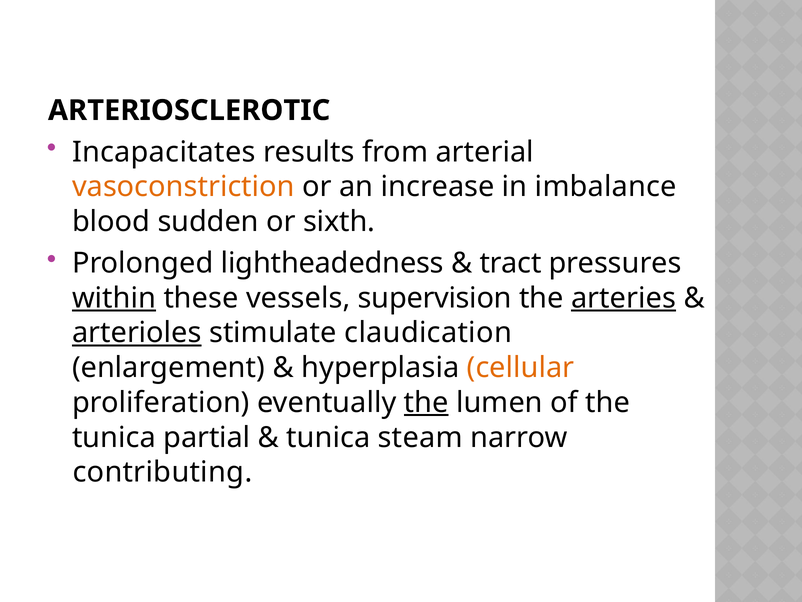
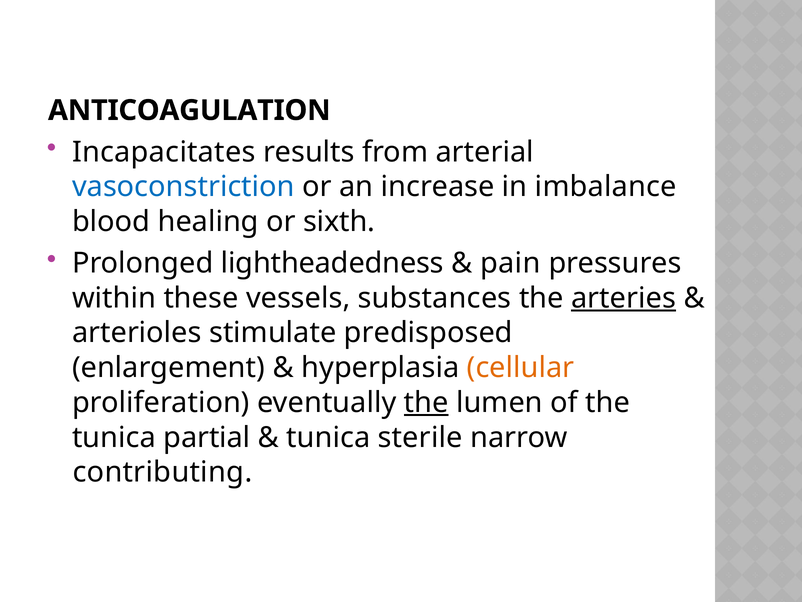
ARTERIOSCLEROTIC: ARTERIOSCLEROTIC -> ANTICOAGULATION (189, 110)
vasoconstriction colour: orange -> blue (183, 187)
sudden: sudden -> healing (208, 221)
tract: tract -> pain (510, 263)
within underline: present -> none (114, 298)
supervision: supervision -> substances (435, 298)
arterioles underline: present -> none (137, 333)
claudication: claudication -> predisposed (428, 333)
steam: steam -> sterile (420, 437)
